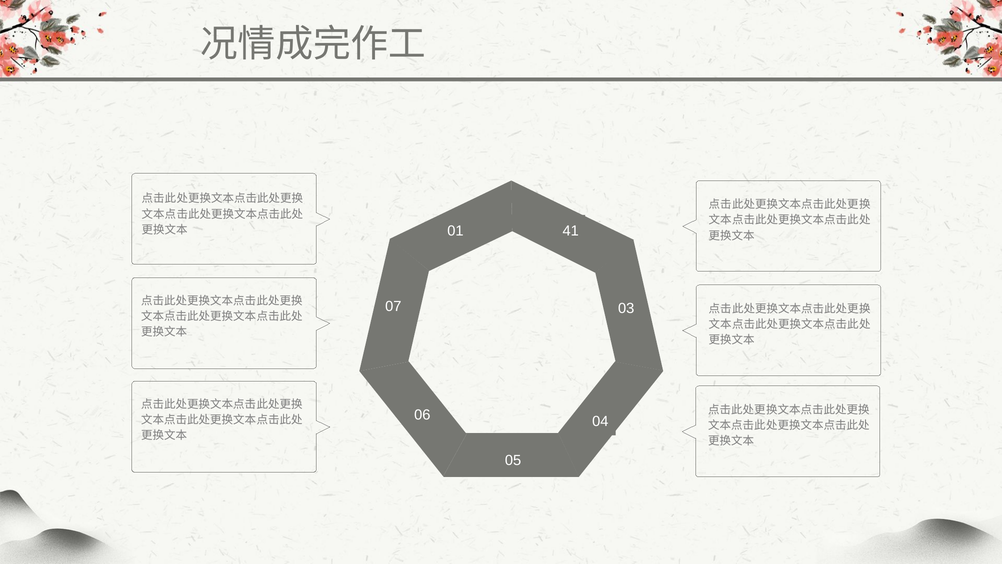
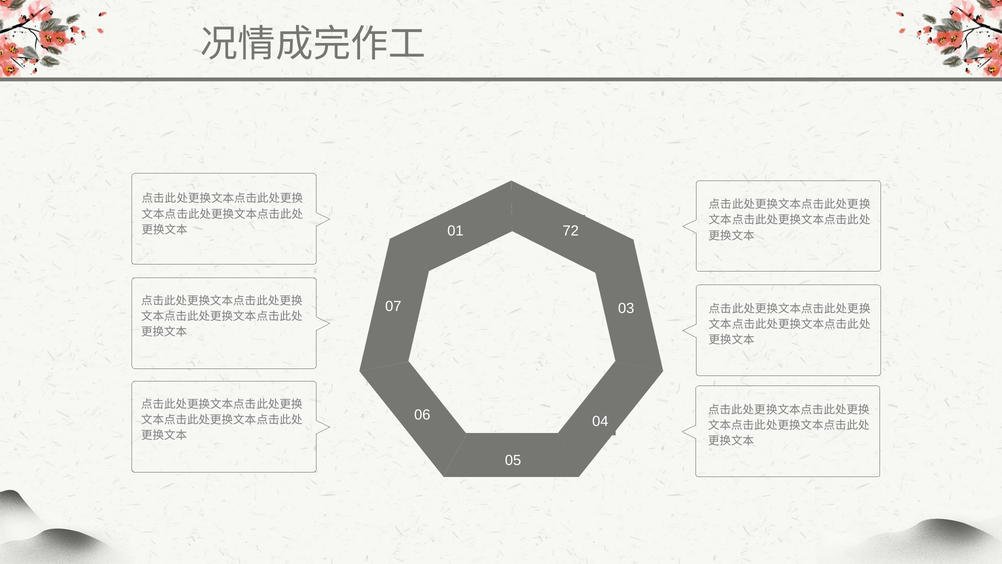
41: 41 -> 72 (571, 231)
